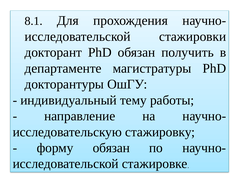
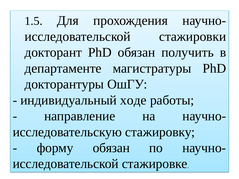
8.1: 8.1 -> 1.5 (34, 21)
тему: тему -> ходе (133, 100)
